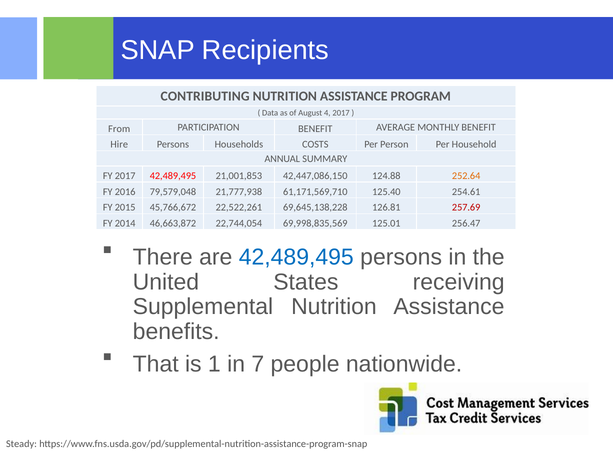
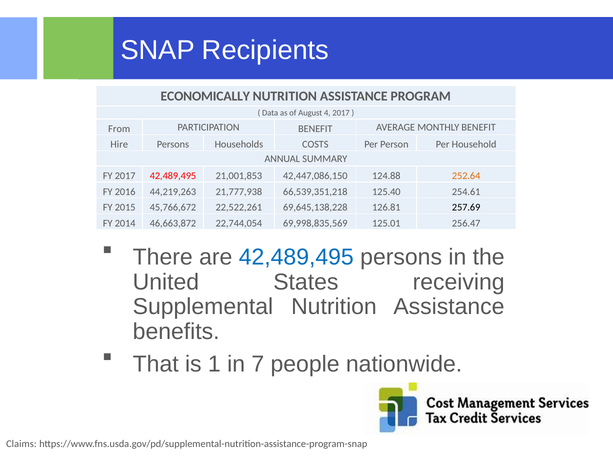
CONTRIBUTING: CONTRIBUTING -> ECONOMICALLY (205, 96)
79,579,048: 79,579,048 -> 44,219,263 (173, 192)
61,171,569,710: 61,171,569,710 -> 66,539,351,218 (315, 192)
257.69 colour: red -> black (466, 207)
Steady: Steady -> Claims (21, 444)
